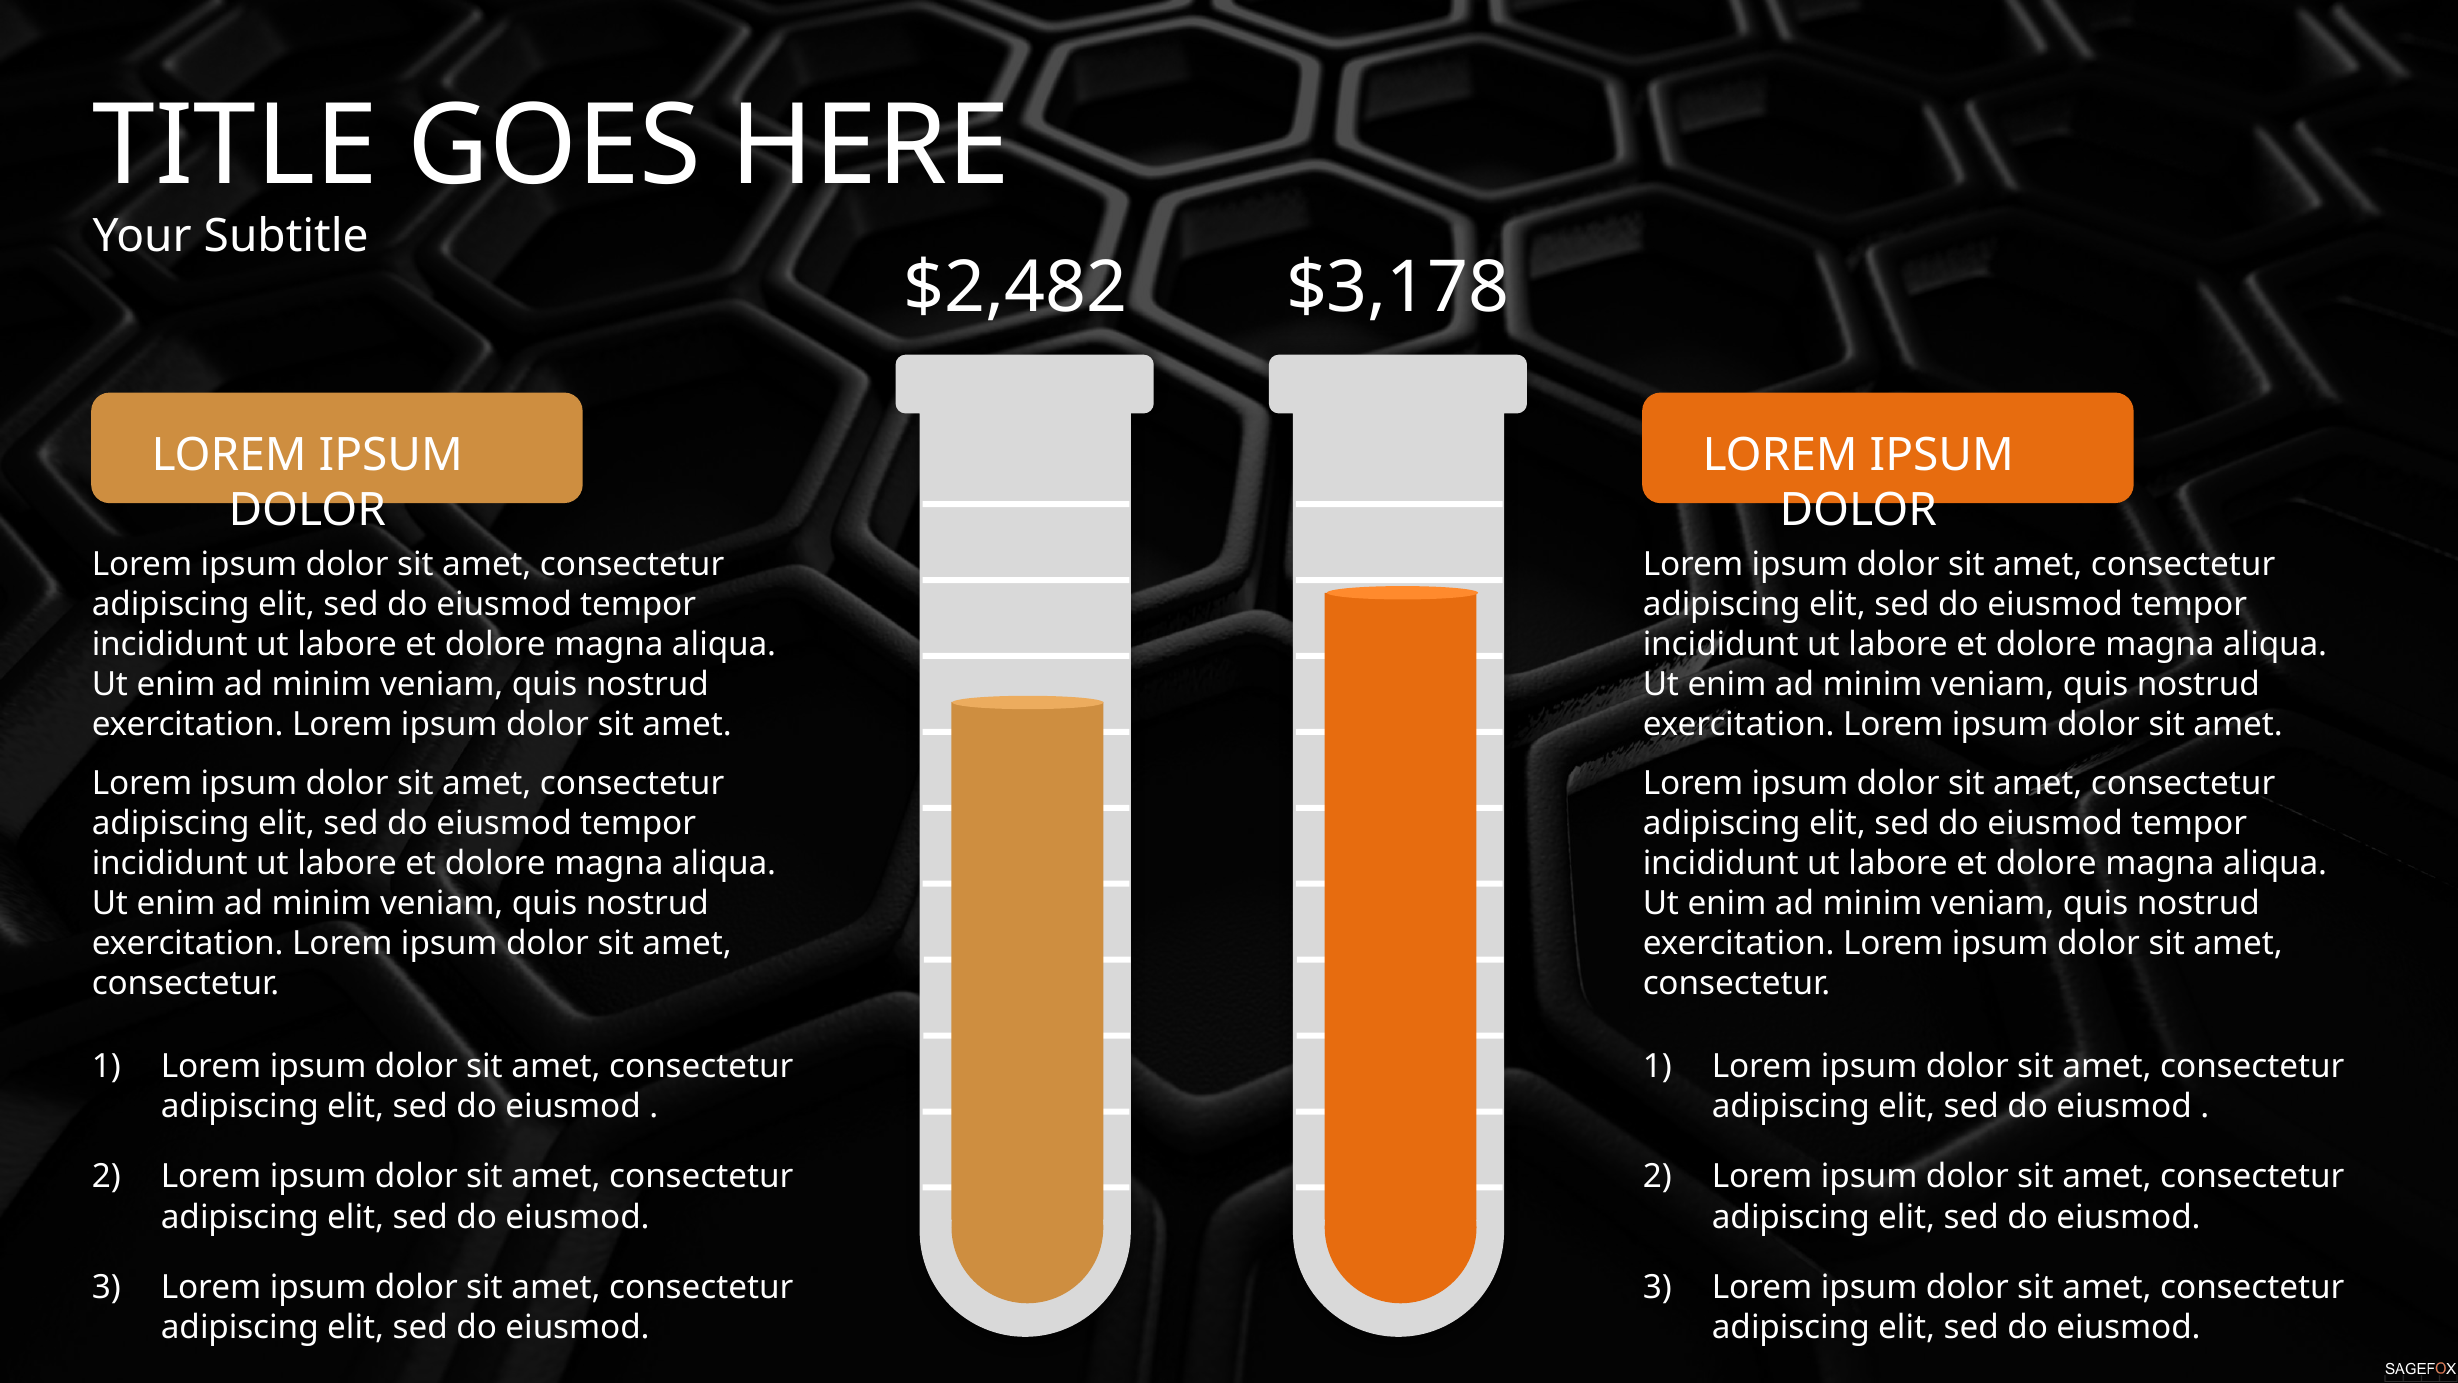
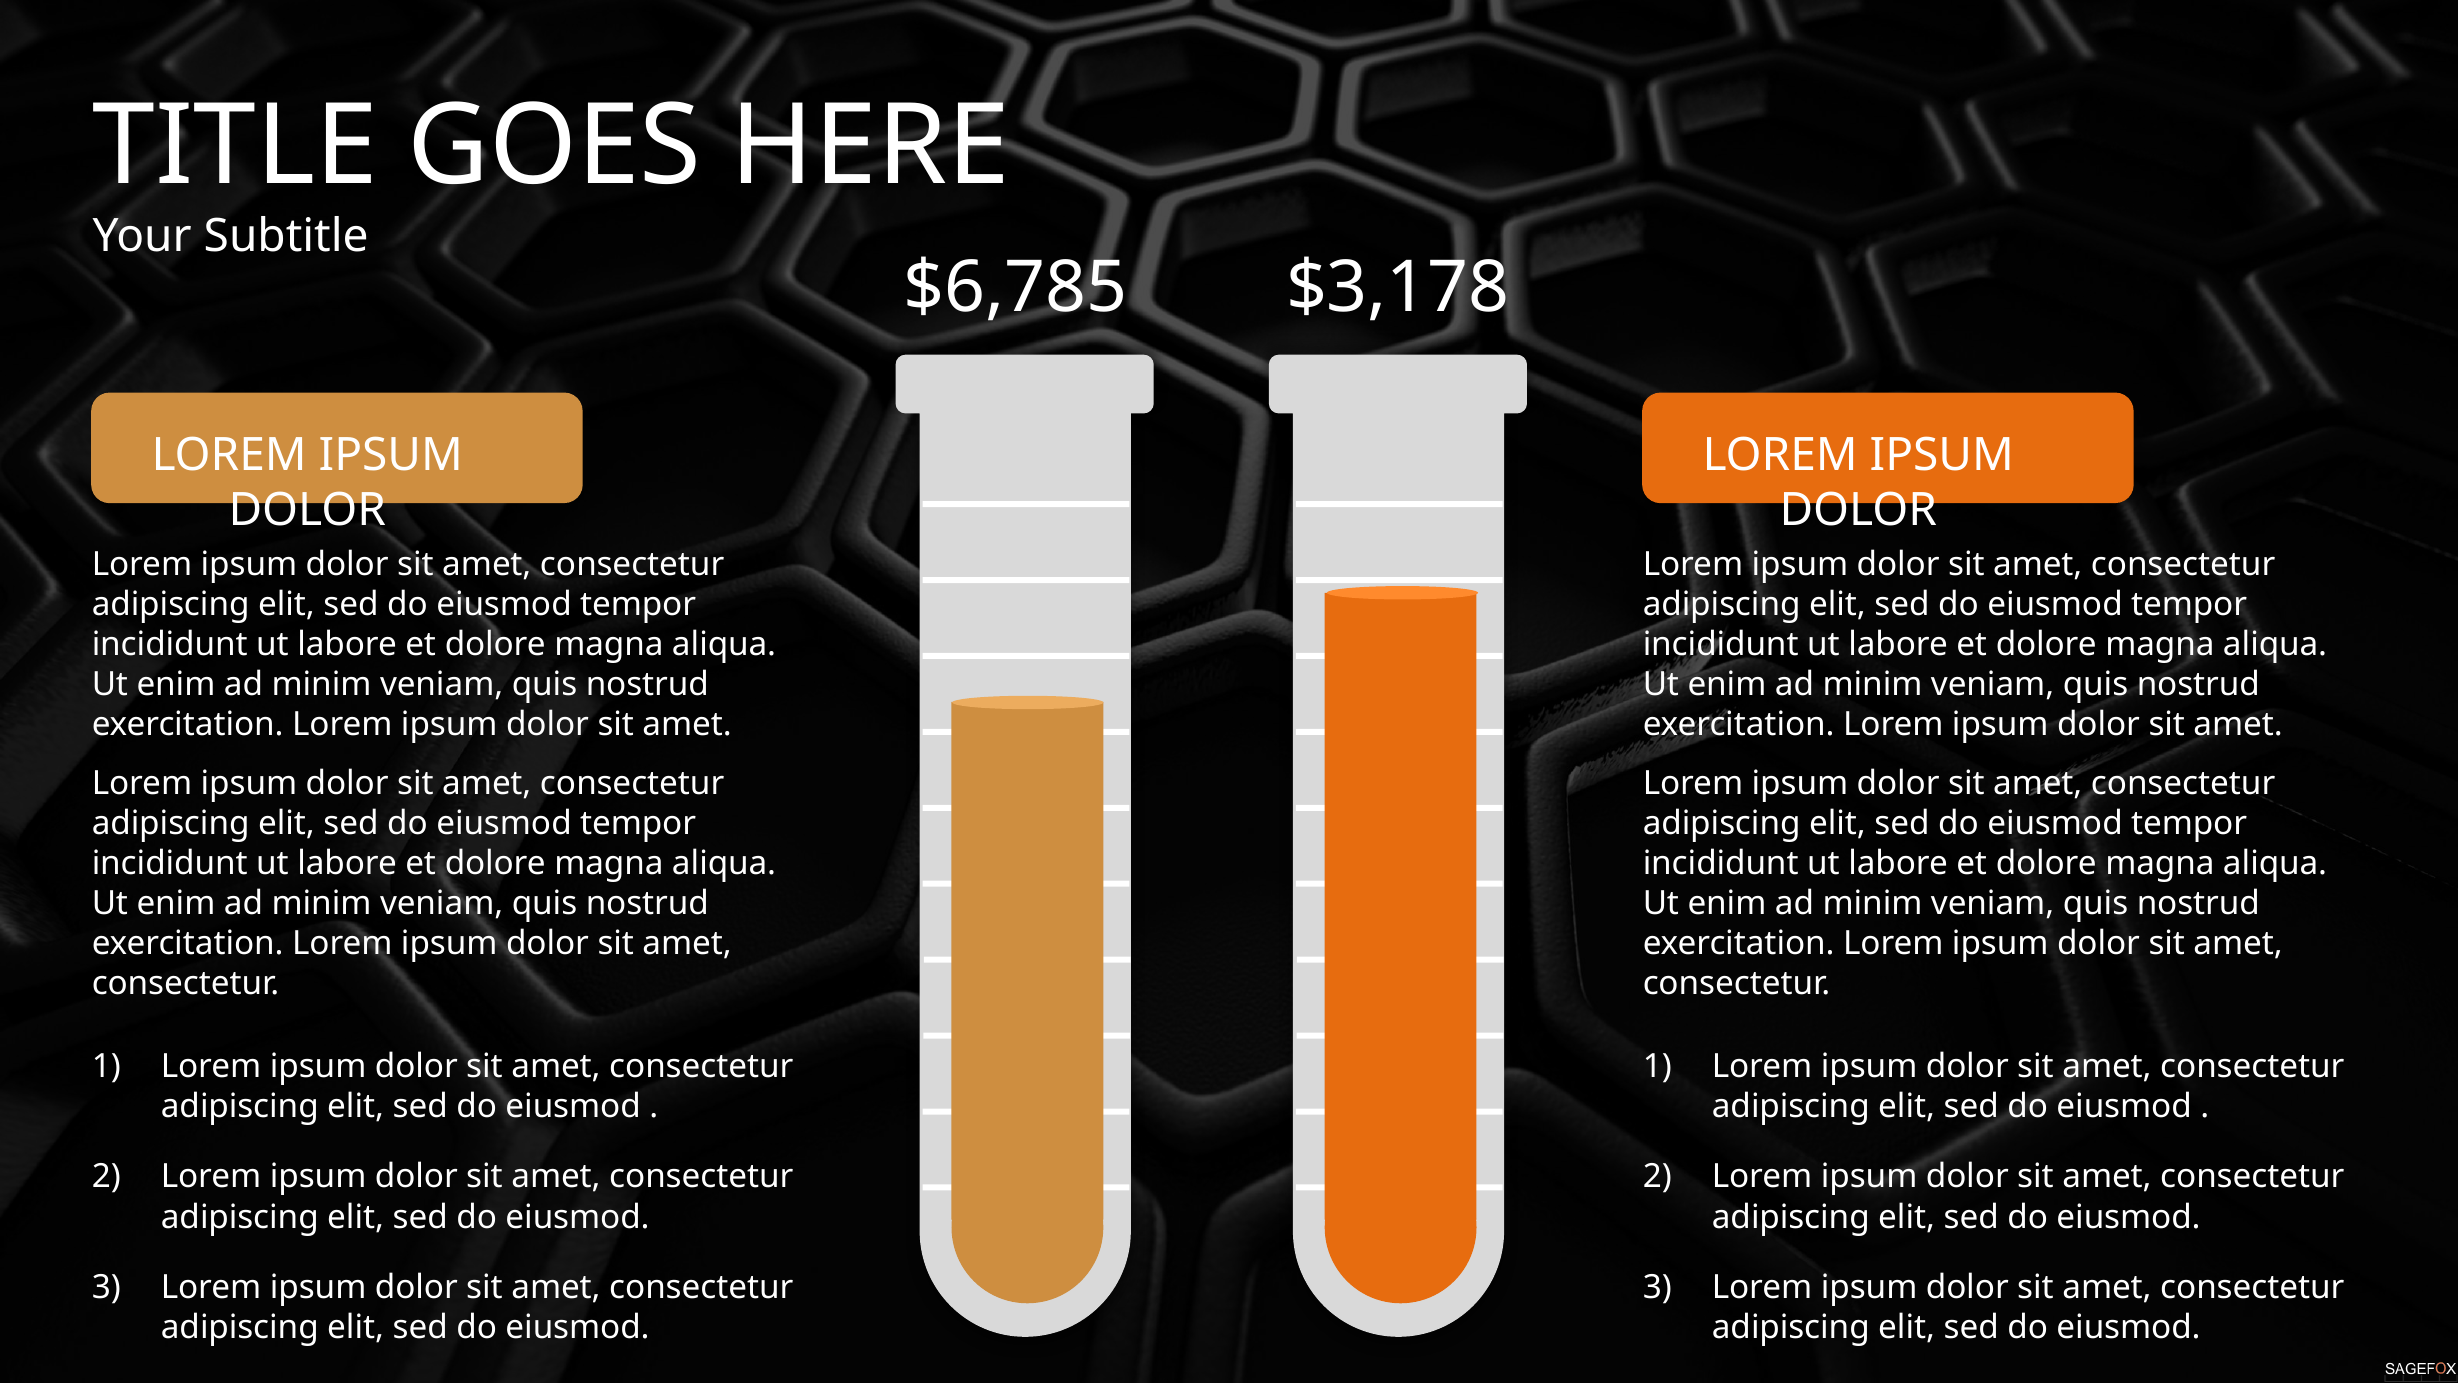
$2,482: $2,482 -> $6,785 (1015, 288)
